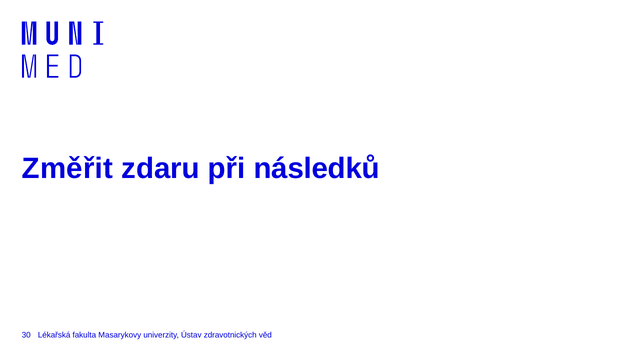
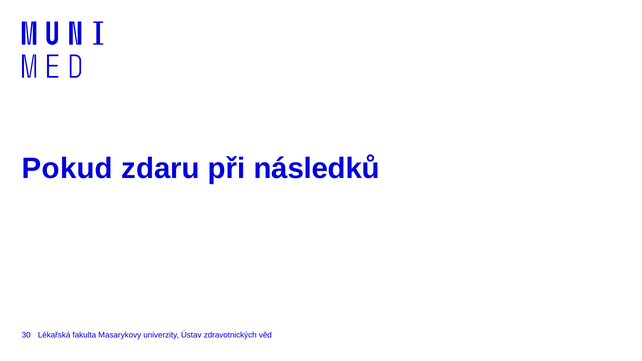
Změřit: Změřit -> Pokud (67, 168)
